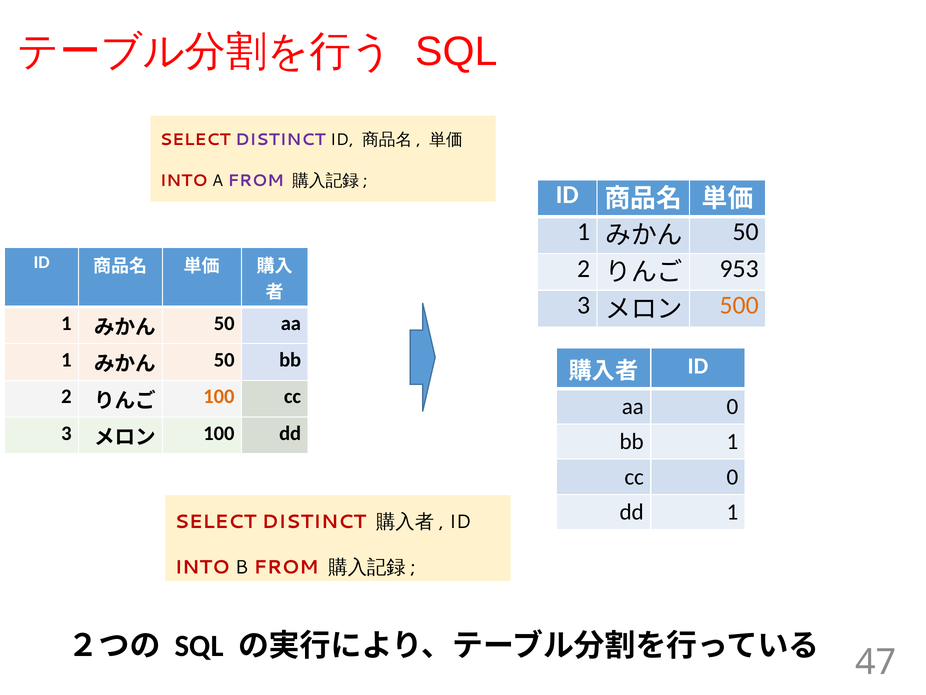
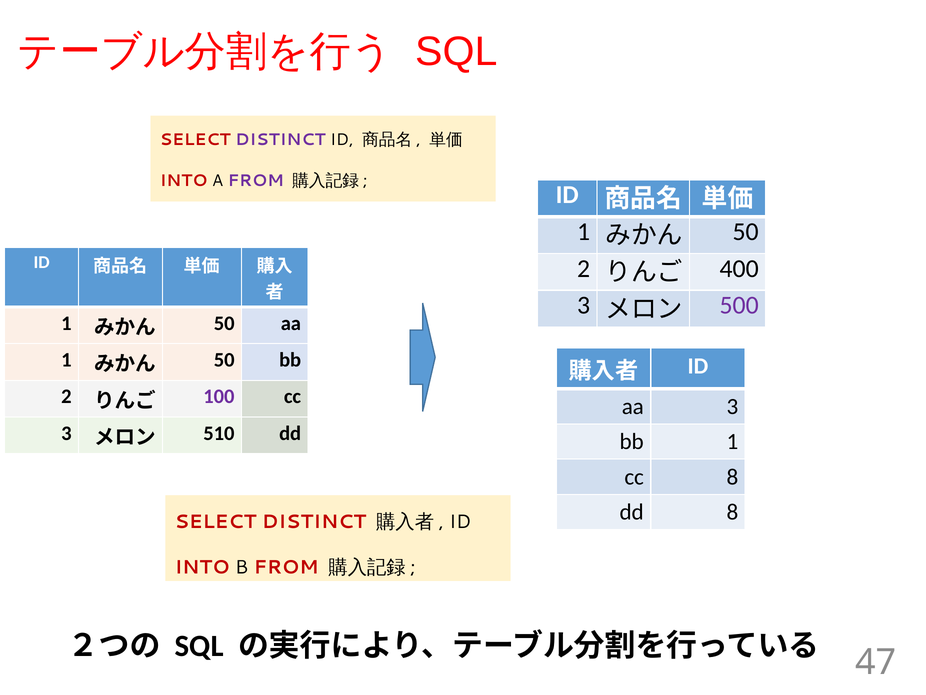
953: 953 -> 400 (739, 268)
500 colour: orange -> purple (739, 305)
100 colour: orange -> purple (219, 396)
aa 0: 0 -> 3 (732, 406)
100: 100 -> 510 (219, 433)
cc 0: 0 -> 8 (732, 477)
dd 1: 1 -> 8 (732, 512)
